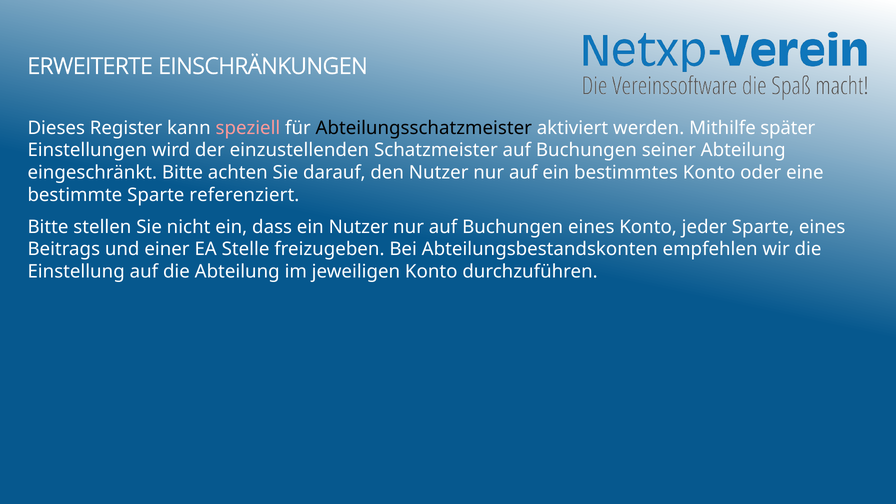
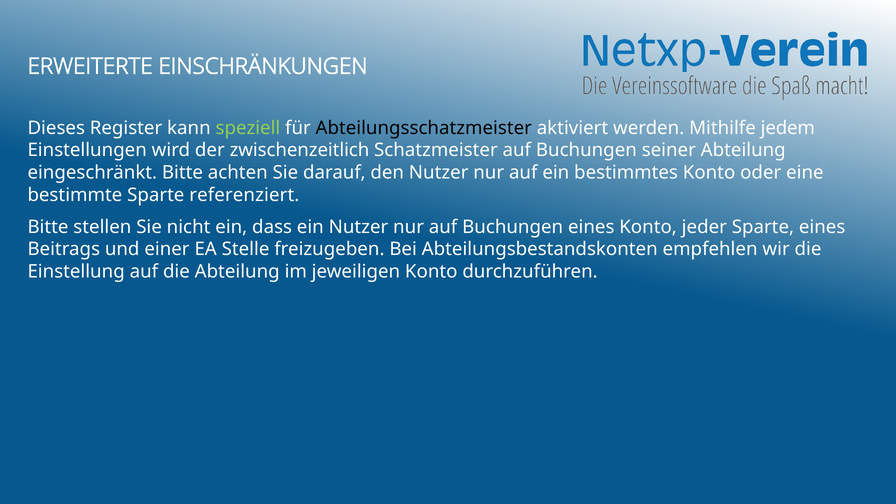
speziell colour: pink -> light green (248, 128)
später: später -> jedem (788, 128)
einzustellenden: einzustellenden -> zwischenzeitlich (299, 150)
